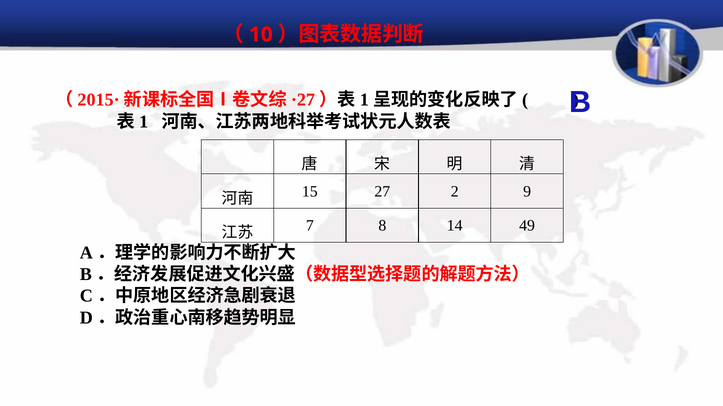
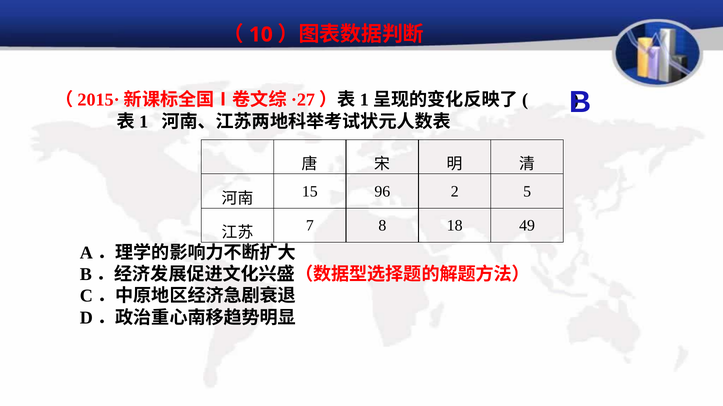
27: 27 -> 96 (382, 192)
9: 9 -> 5 (527, 192)
14: 14 -> 18 (455, 226)
